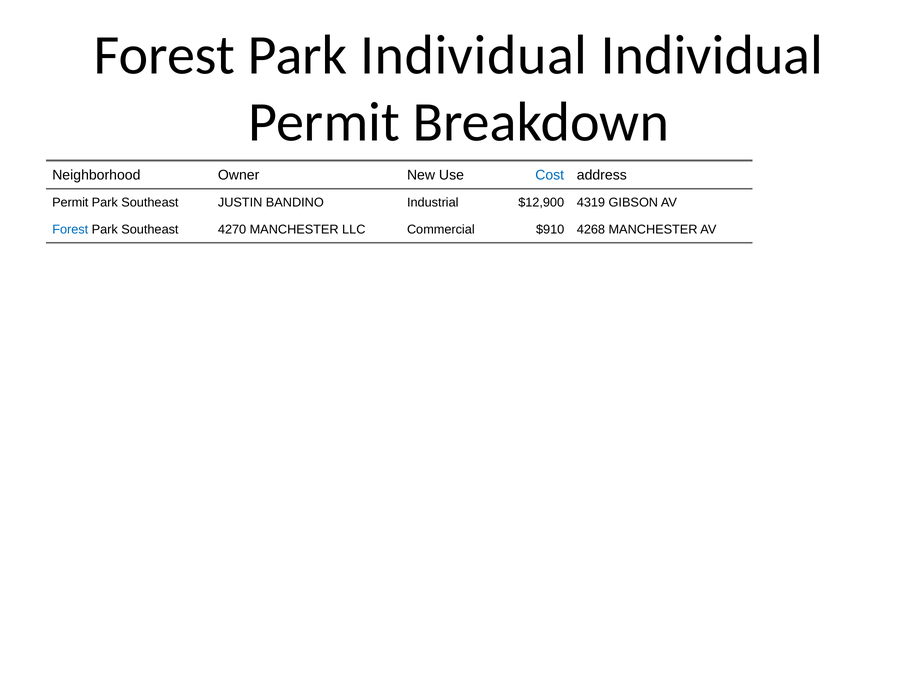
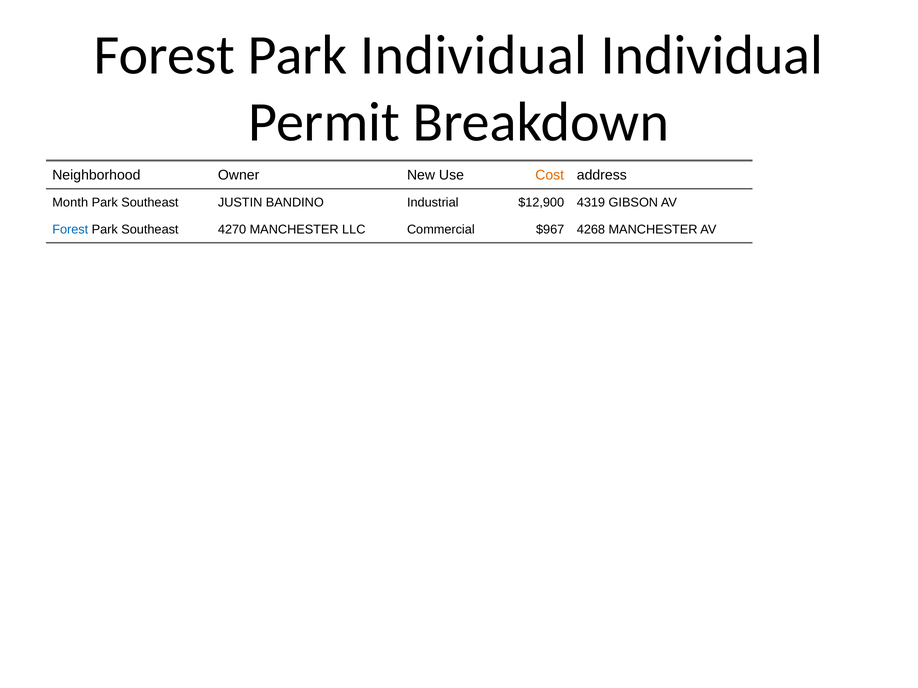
Cost colour: blue -> orange (550, 175)
Permit: Permit -> Month (70, 203)
$910: $910 -> $967 (550, 230)
